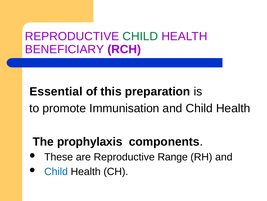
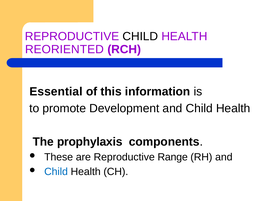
CHILD colour: green -> black (140, 36)
BENEFICIARY: BENEFICIARY -> REORIENTED (64, 49)
preparation: preparation -> information (158, 91)
Immunisation: Immunisation -> Development (124, 108)
